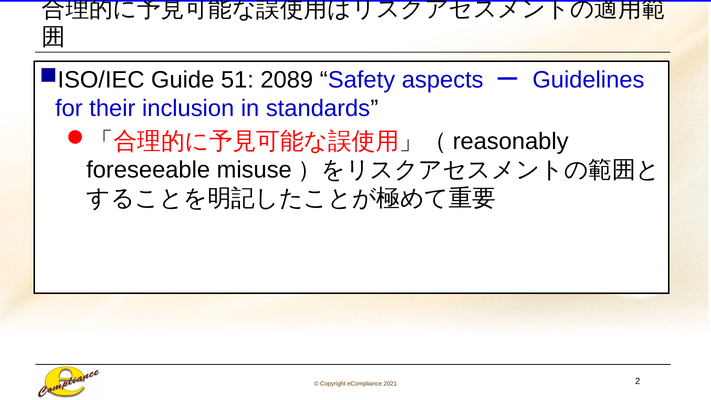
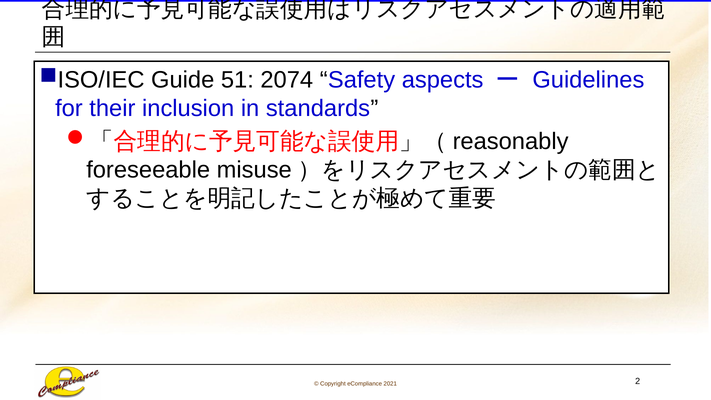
2089: 2089 -> 2074 (287, 80)
